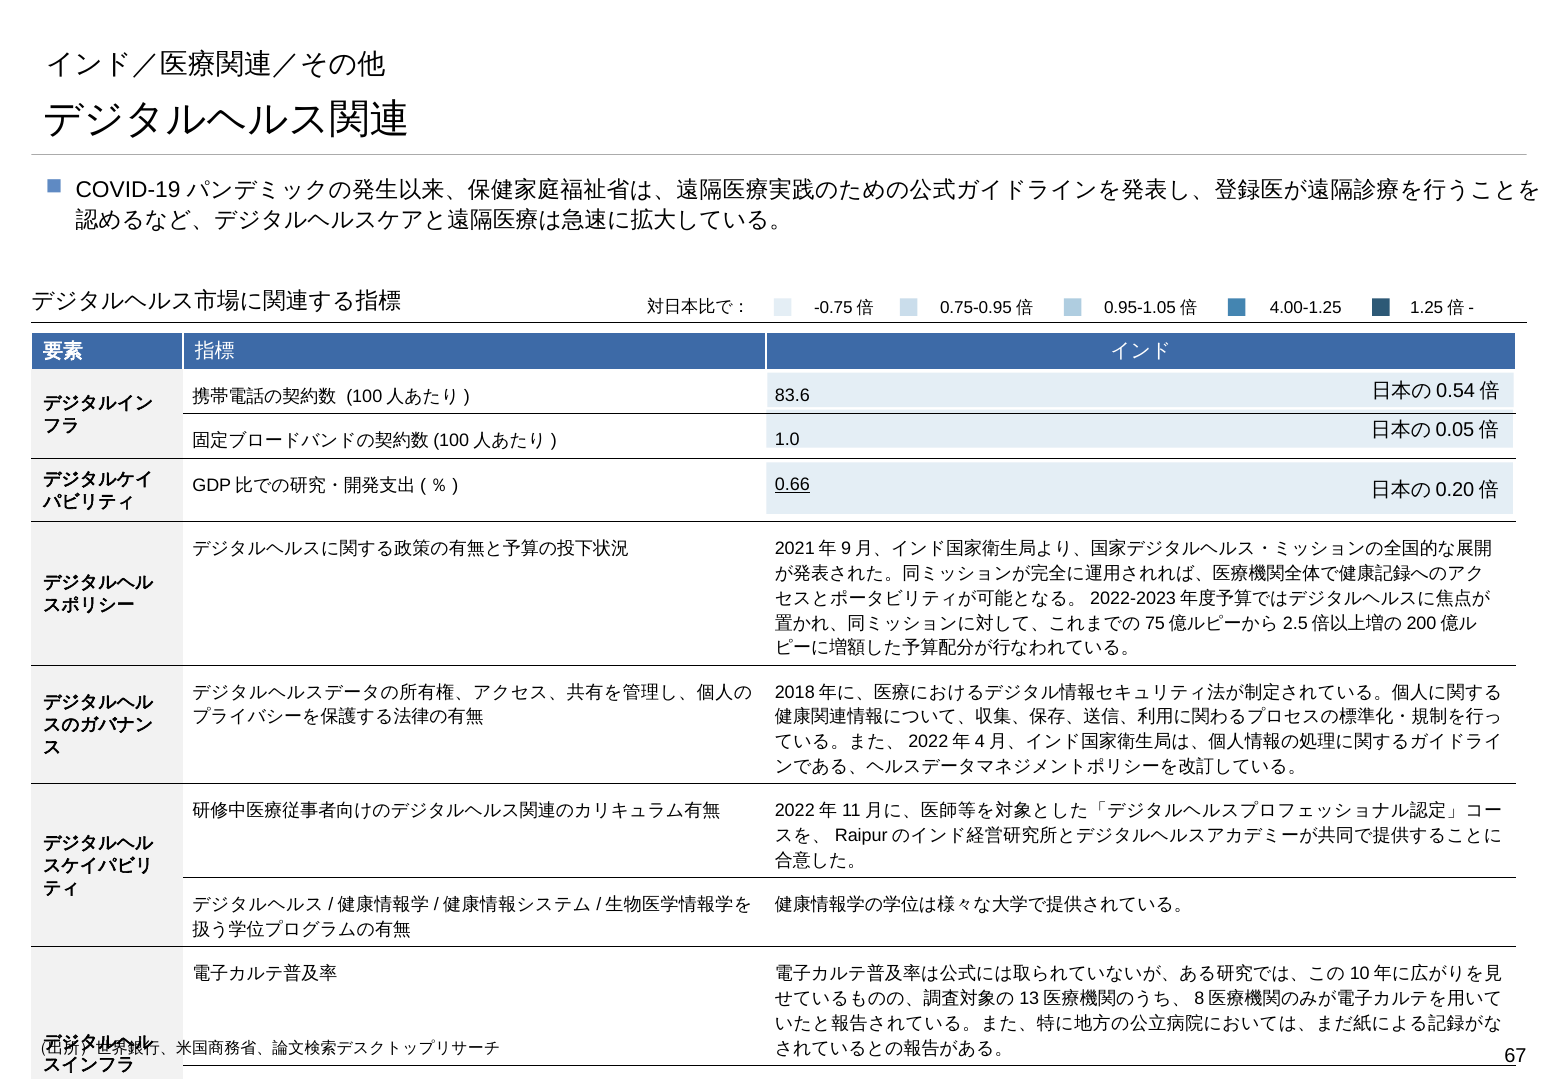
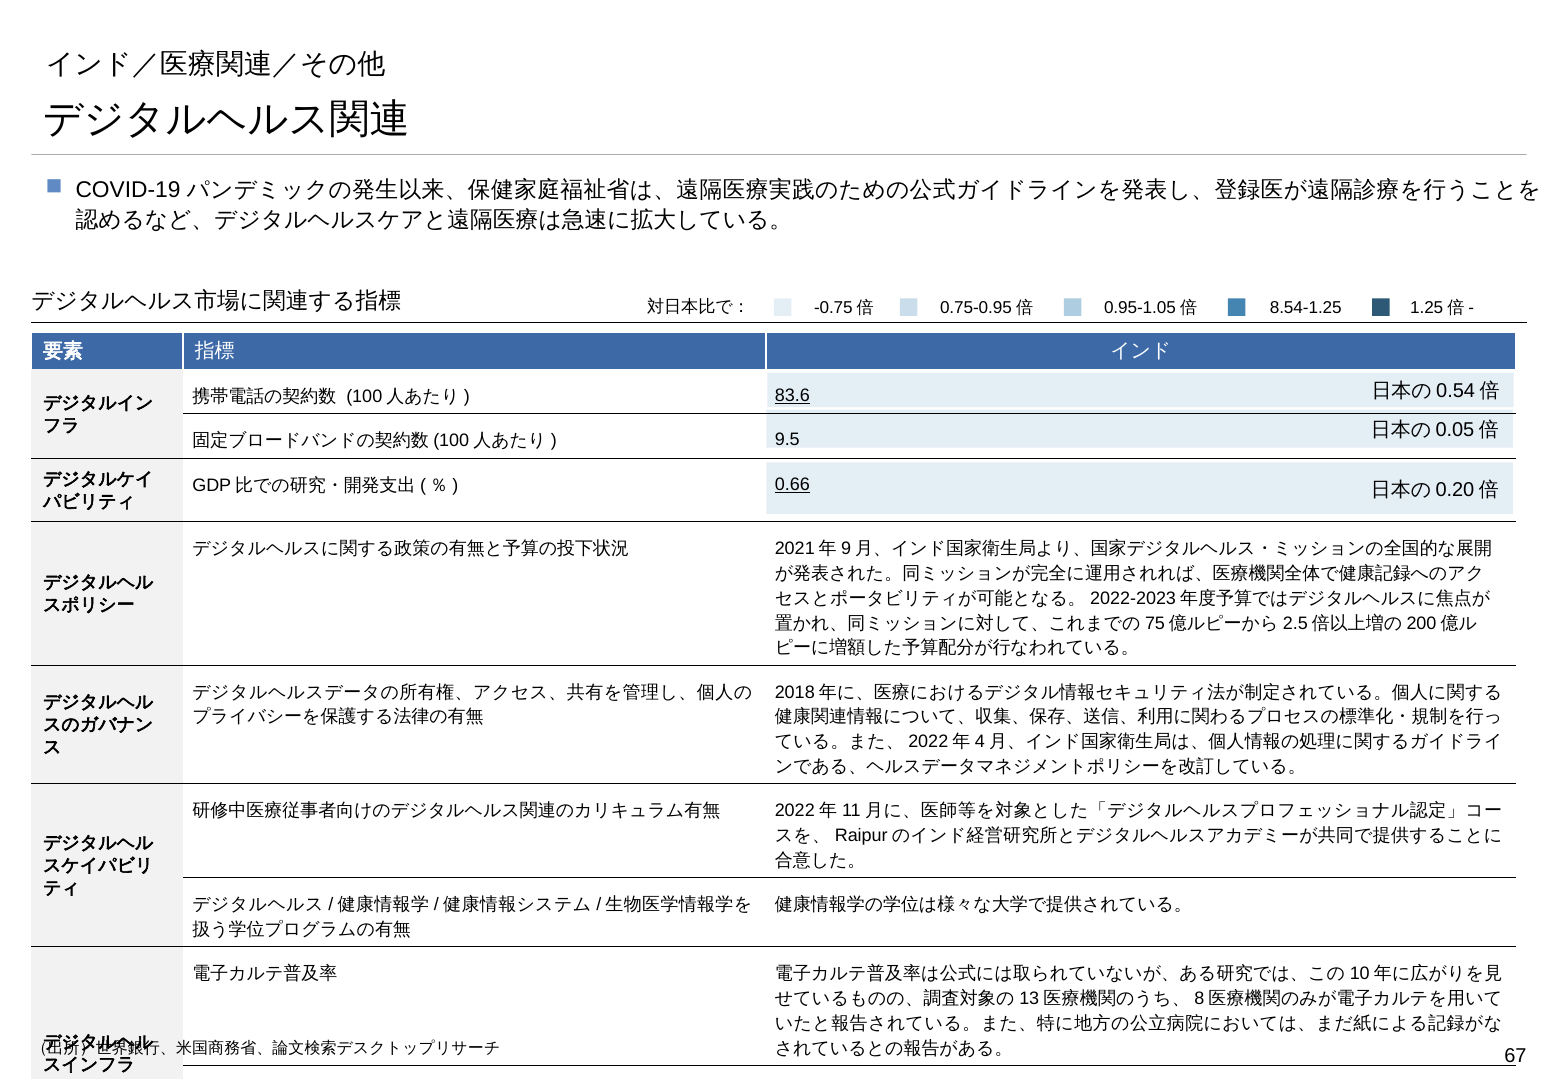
4.00-1.25: 4.00-1.25 -> 8.54-1.25 (1306, 308)
83.6 underline: none -> present (792, 395)
1.0: 1.0 -> 9.5 (787, 440)
